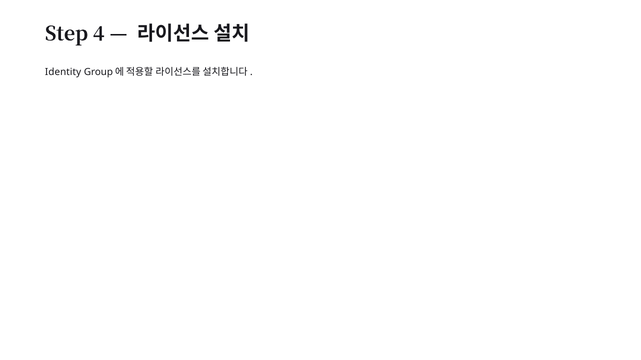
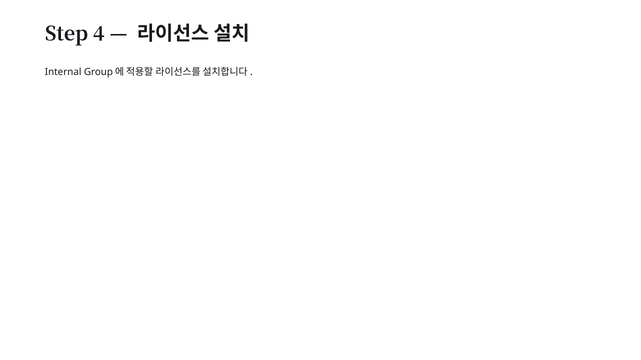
Identity: Identity -> Internal (63, 72)
